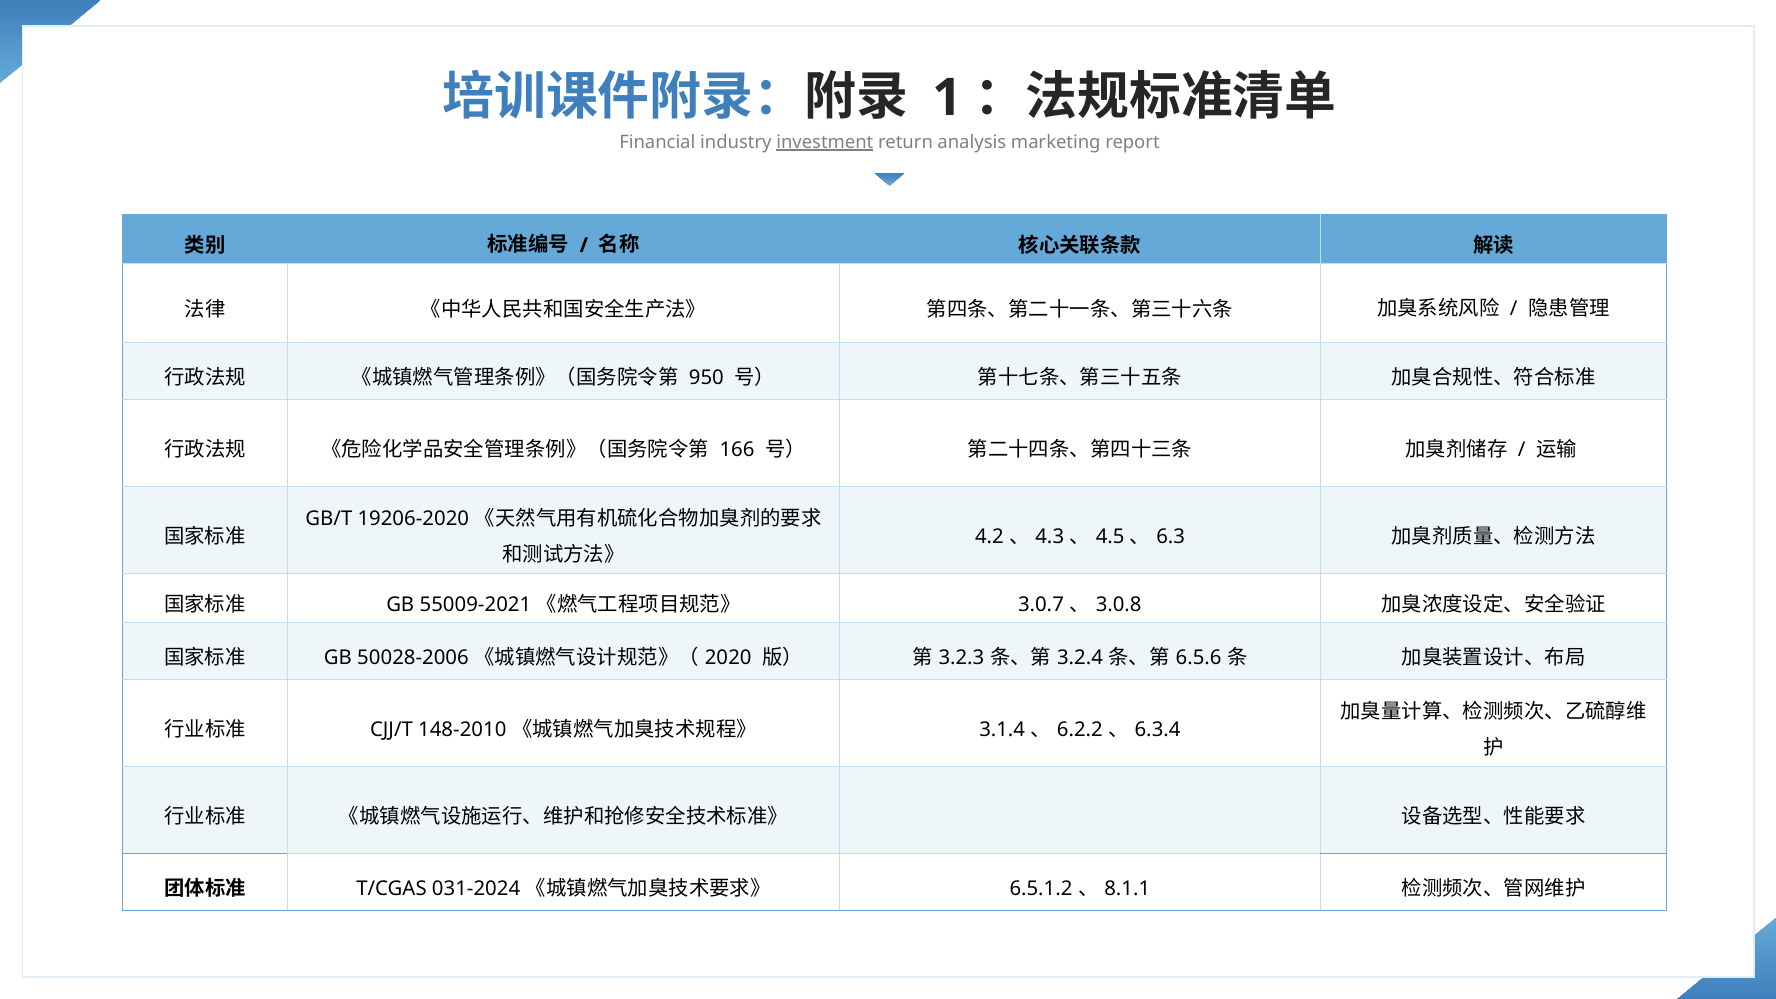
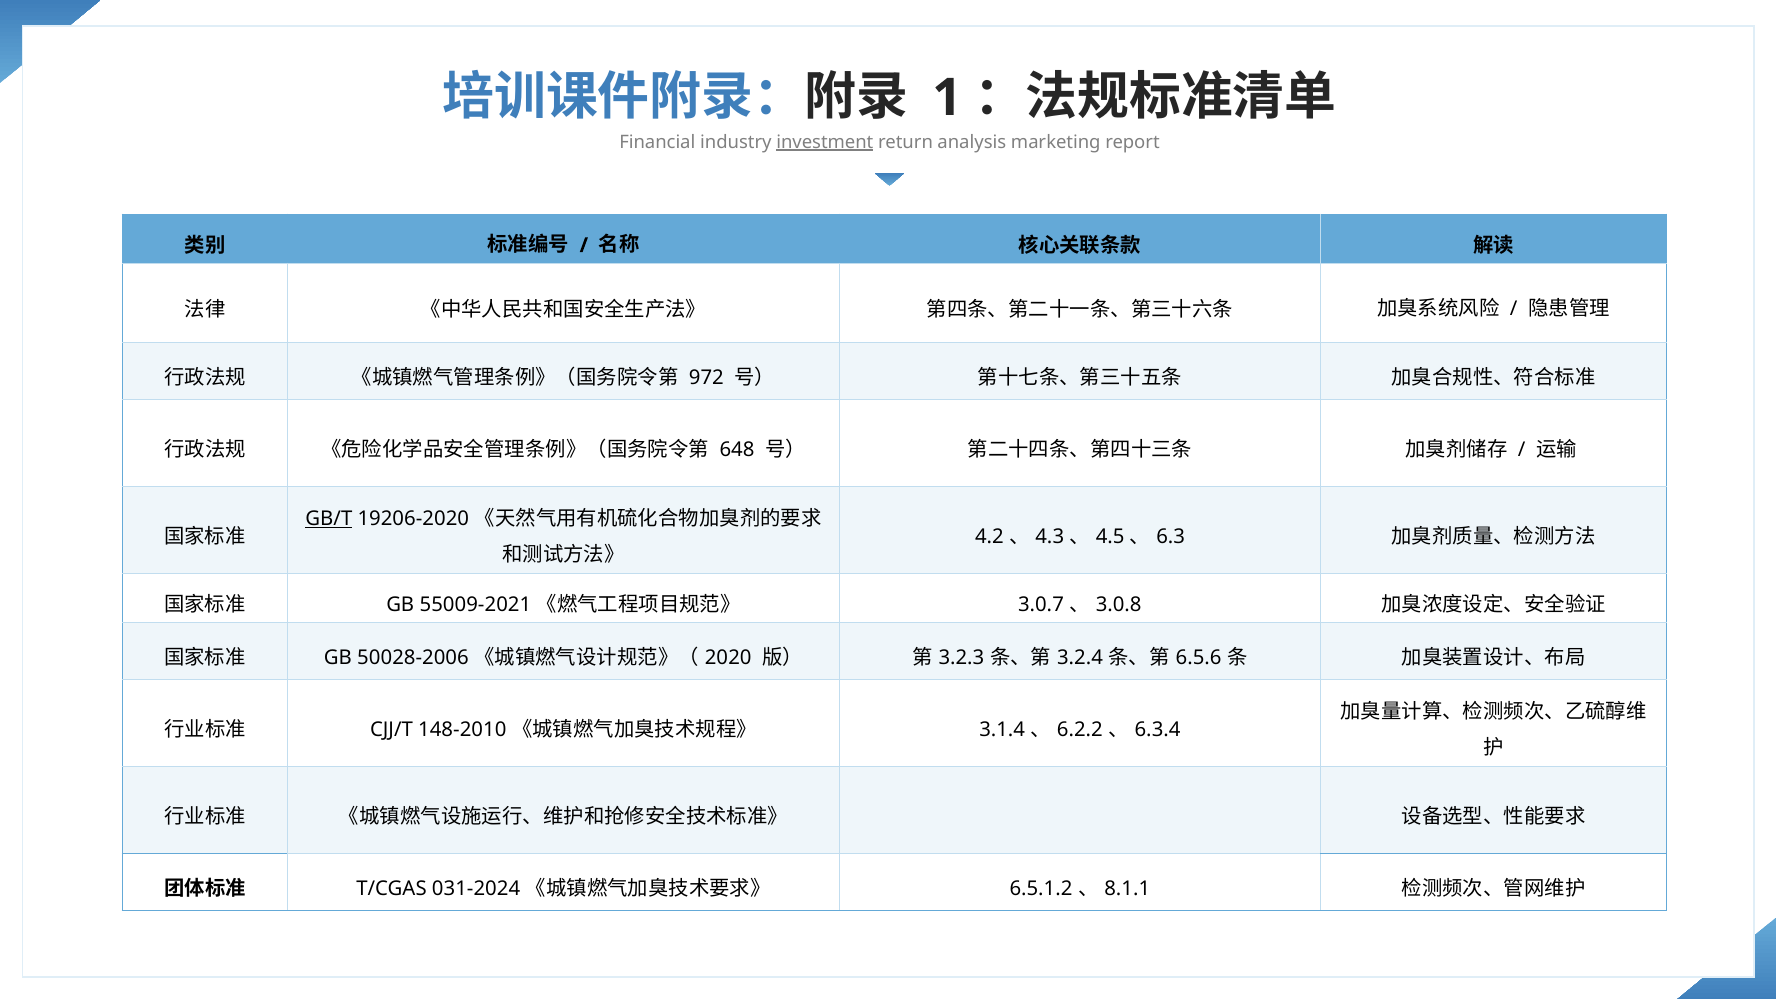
950: 950 -> 972 (706, 377)
166: 166 -> 648 (737, 449)
GB/T underline: none -> present (329, 519)
